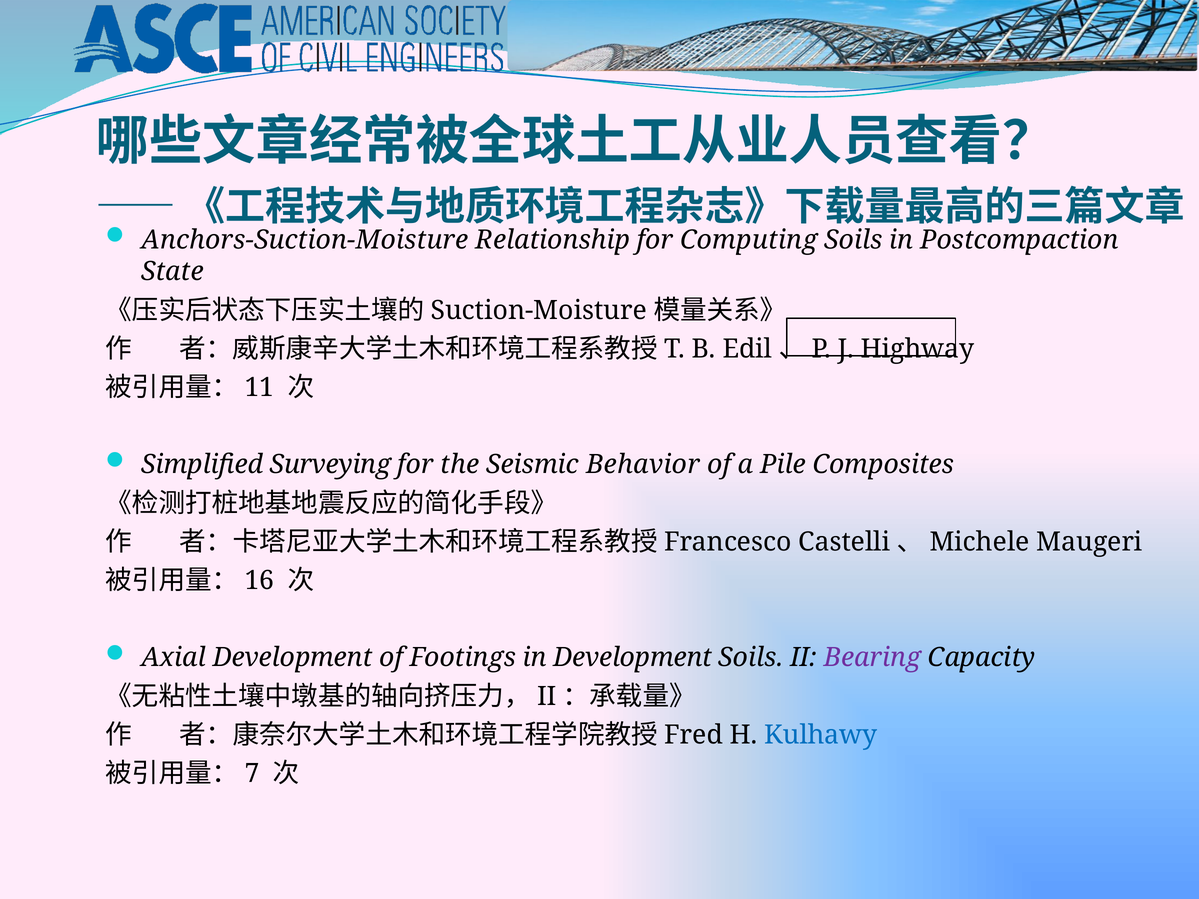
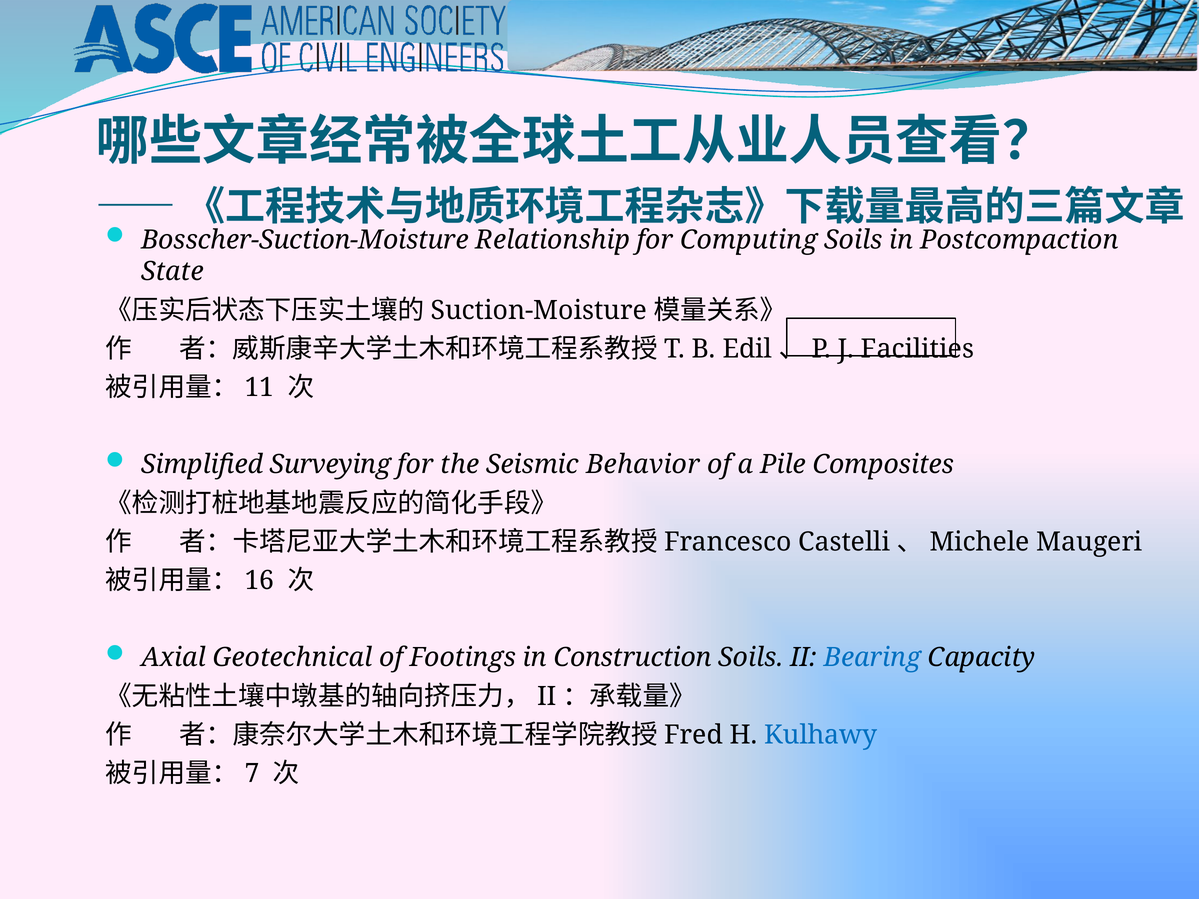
Anchors-Suction-Moisture: Anchors-Suction-Moisture -> Bosscher-Suction-Moisture (305, 240)
Highway: Highway -> Facilities (917, 349)
Axial Development: Development -> Geotechnical (293, 658)
in Development: Development -> Construction (633, 658)
Bearing colour: purple -> blue (873, 658)
